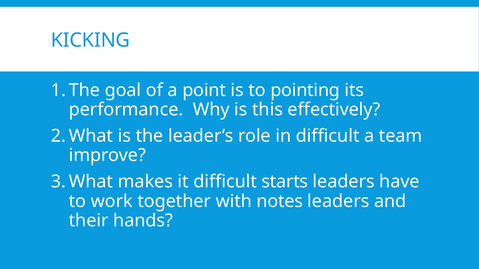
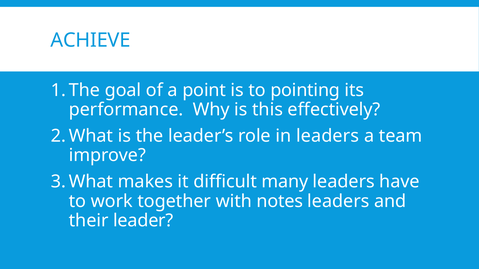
KICKING: KICKING -> ACHIEVE (91, 40)
in difficult: difficult -> leaders (328, 136)
starts: starts -> many (285, 182)
hands: hands -> leader (143, 221)
